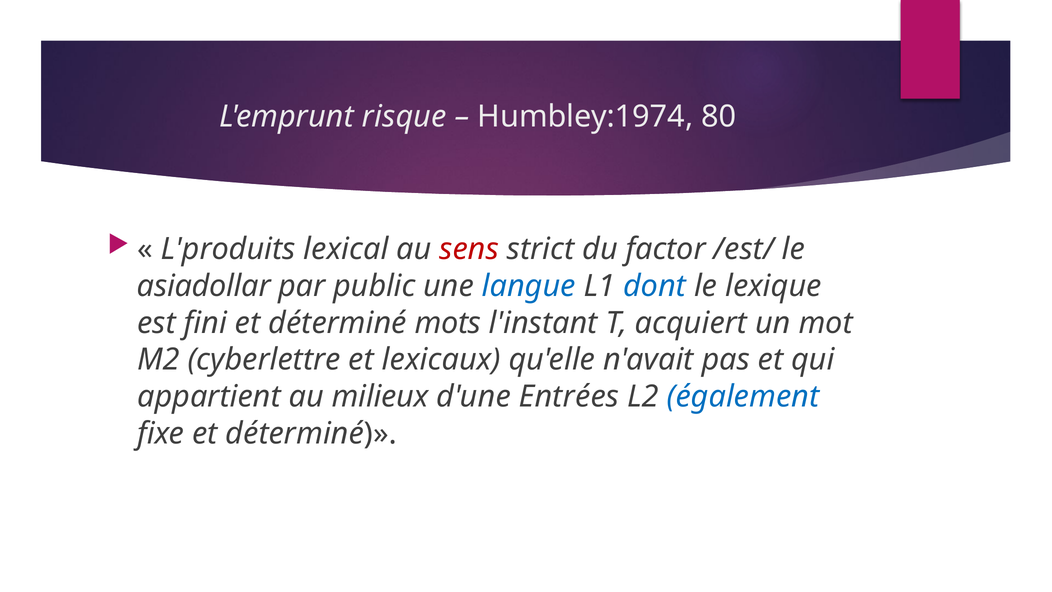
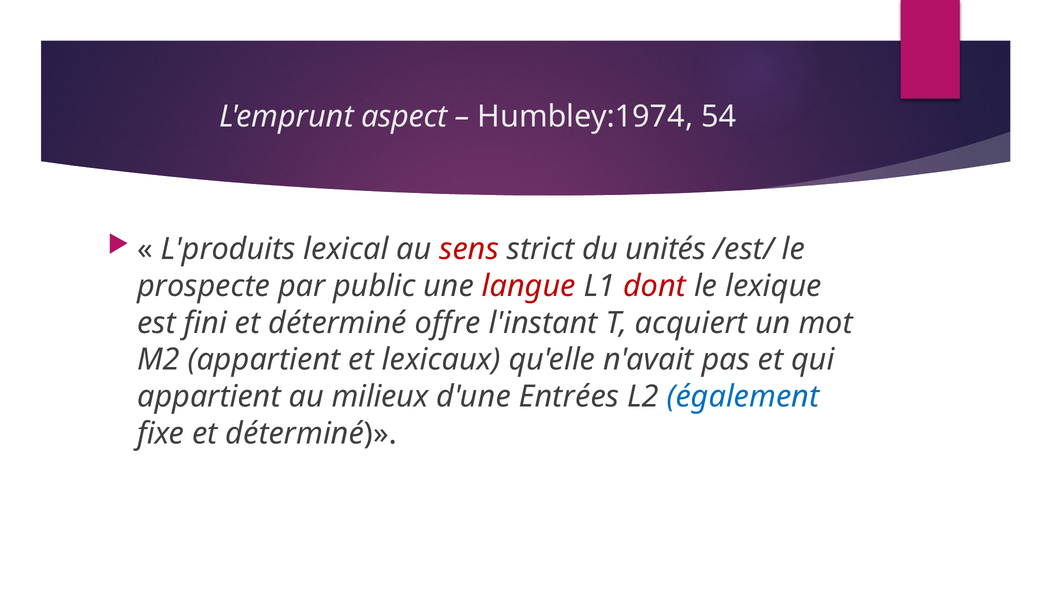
risque: risque -> aspect (404, 117)
80: 80 -> 54 (719, 117)
factor: factor -> unités (666, 249)
asiadollar: asiadollar -> prospecte (204, 286)
langue colour: blue -> red (529, 286)
dont colour: blue -> red (655, 286)
mots: mots -> offre (448, 323)
M2 cyberlettre: cyberlettre -> appartient (264, 360)
